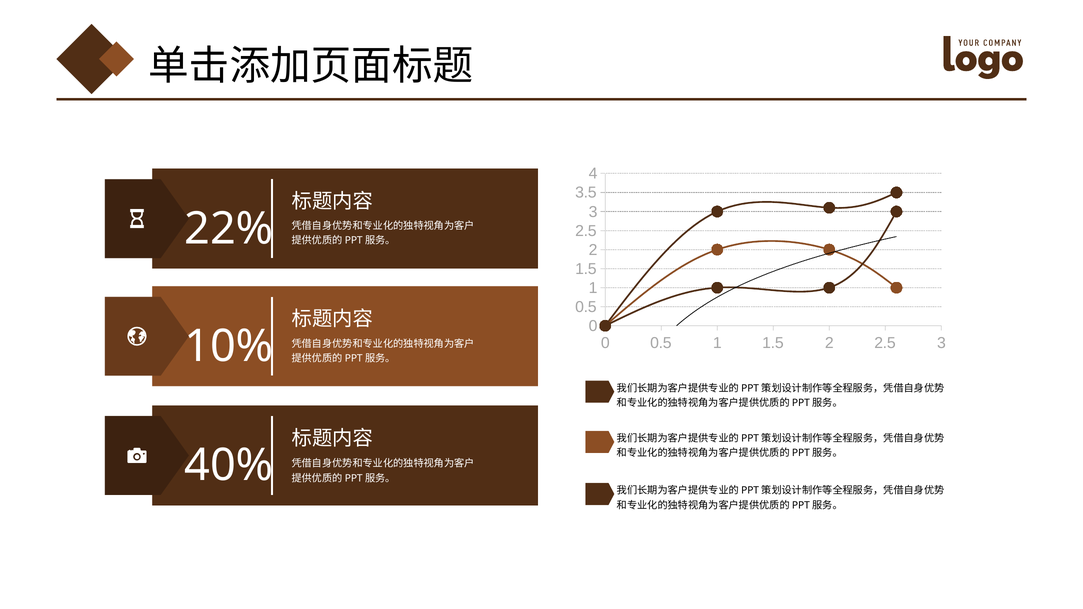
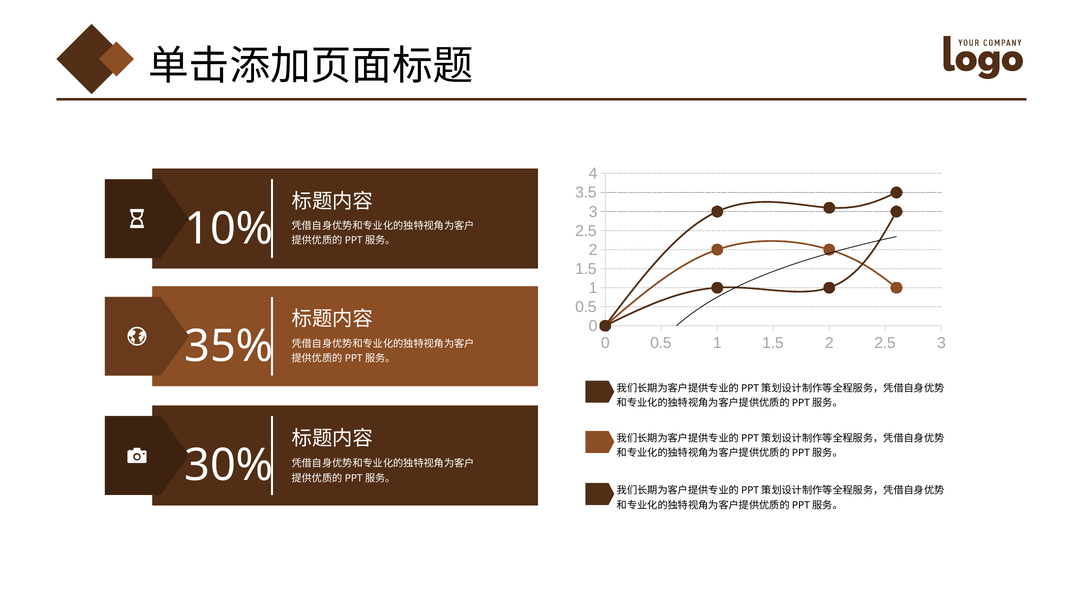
22%: 22% -> 10% (229, 229)
10%: 10% -> 35% (229, 346)
40%: 40% -> 30% (229, 466)
